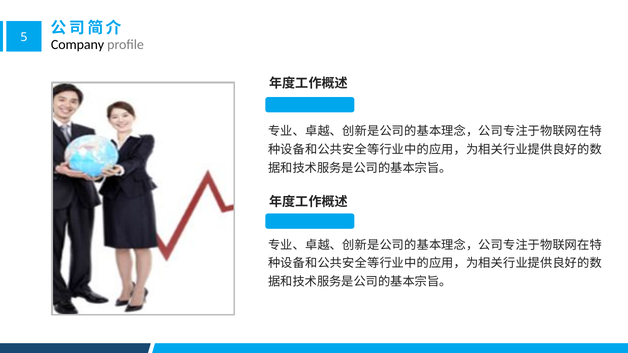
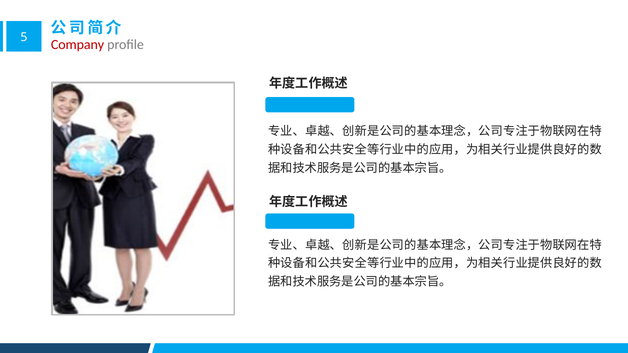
Company colour: black -> red (78, 45)
